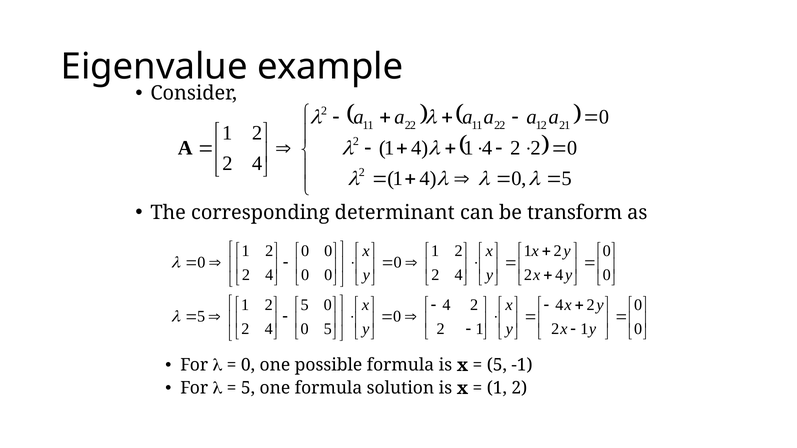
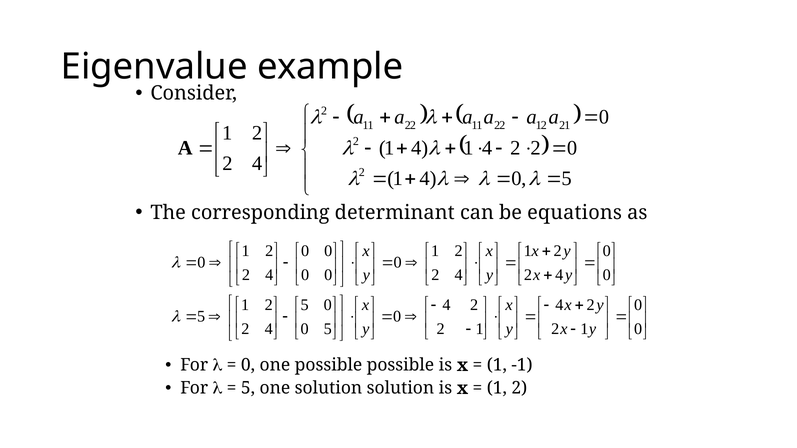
transform: transform -> equations (575, 213)
possible formula: formula -> possible (400, 365)
5: 5 -> 1 (497, 365)
one formula: formula -> solution (328, 388)
